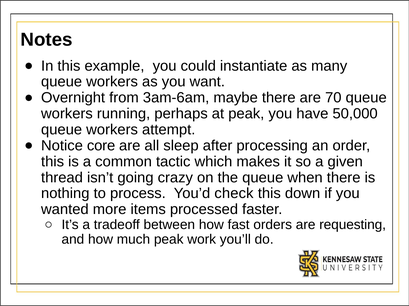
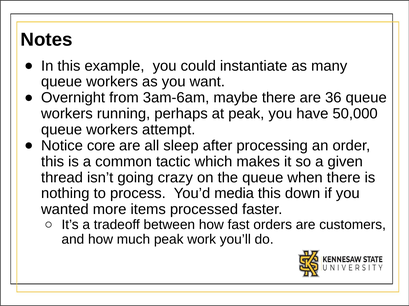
70: 70 -> 36 (333, 98)
check: check -> media (234, 194)
requesting: requesting -> customers (353, 225)
